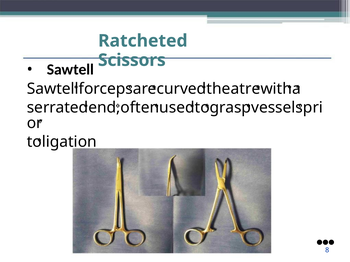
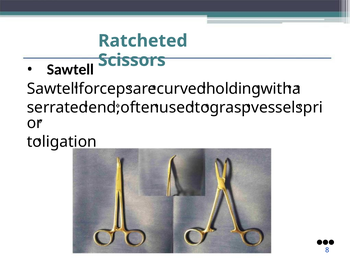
theatre: theatre -> holding (233, 89)
